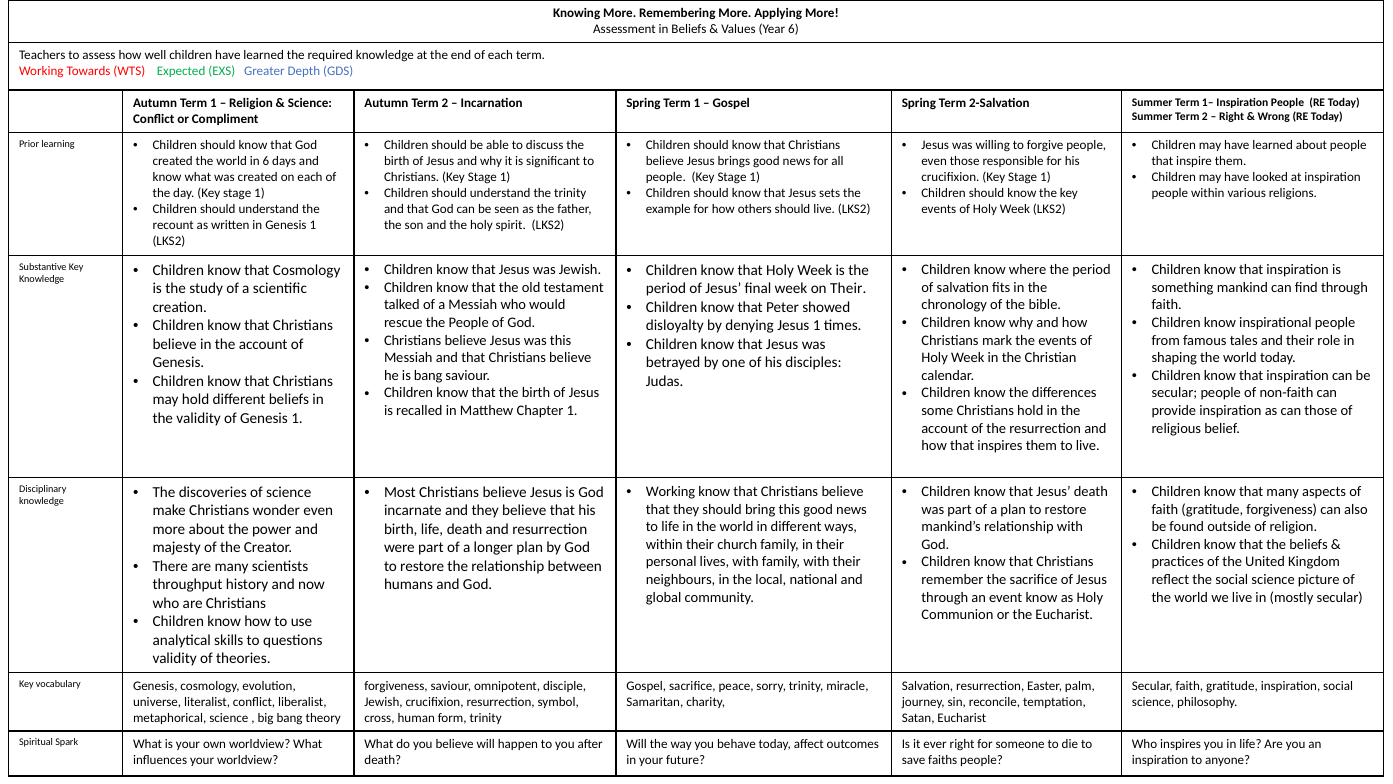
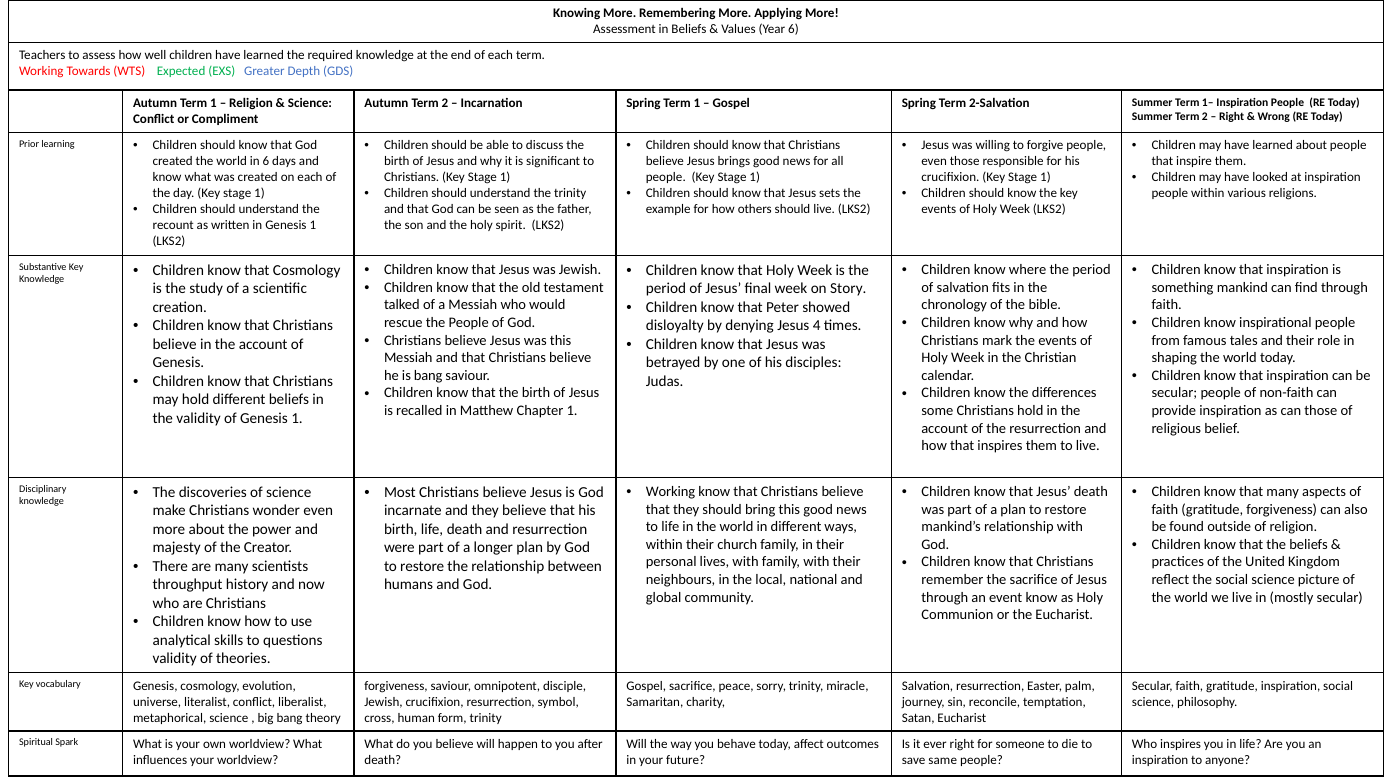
on Their: Their -> Story (848, 289)
Jesus 1: 1 -> 4 (817, 326)
faiths: faiths -> same (943, 760)
